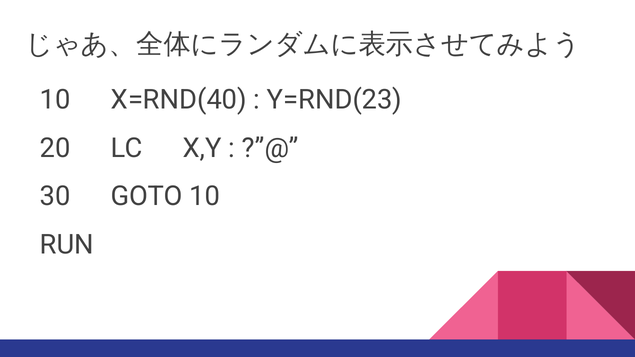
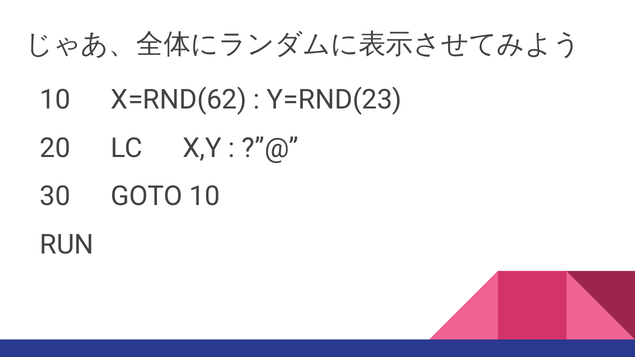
X=RND(40: X=RND(40 -> X=RND(62 (179, 100)
